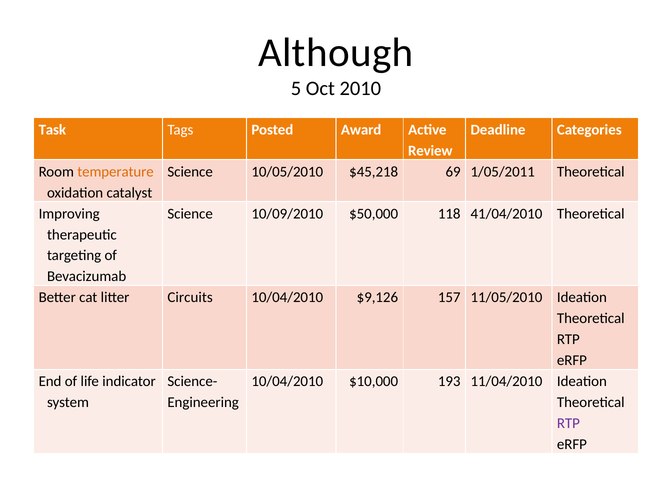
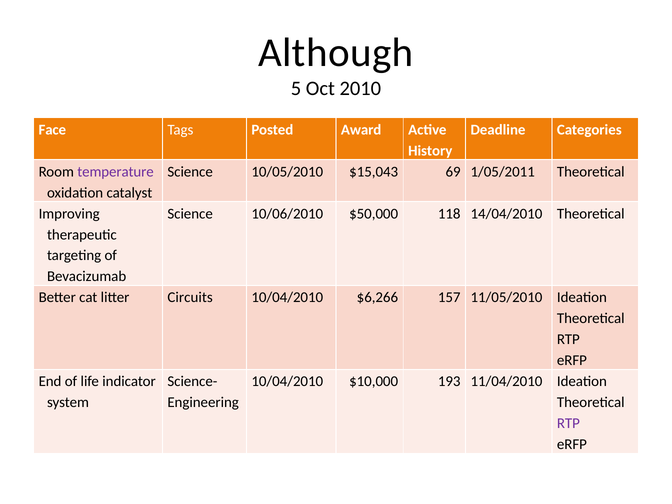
Task: Task -> Face (52, 130)
Review: Review -> History (430, 151)
temperature colour: orange -> purple (116, 172)
$45,218: $45,218 -> $15,043 (374, 172)
10/09/2010: 10/09/2010 -> 10/06/2010 (287, 214)
41/04/2010: 41/04/2010 -> 14/04/2010 (506, 214)
$9,126: $9,126 -> $6,266 (377, 298)
